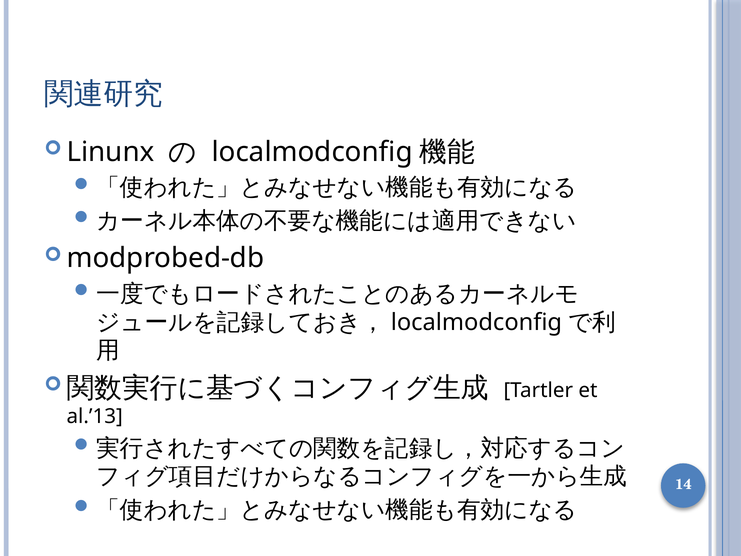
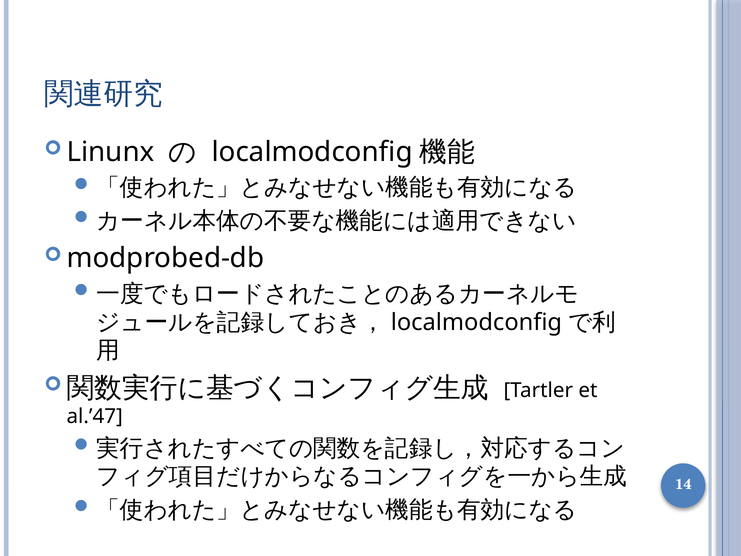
al.’13: al.’13 -> al.’47 (95, 416)
